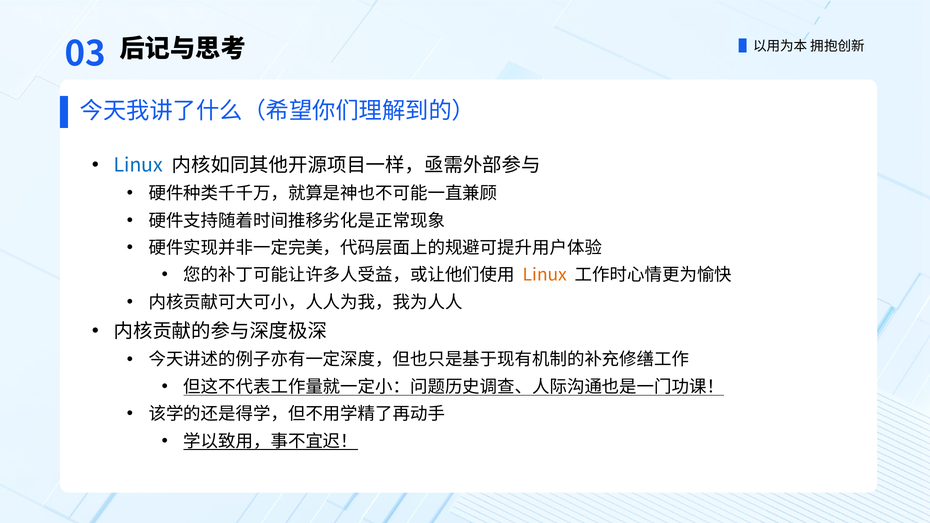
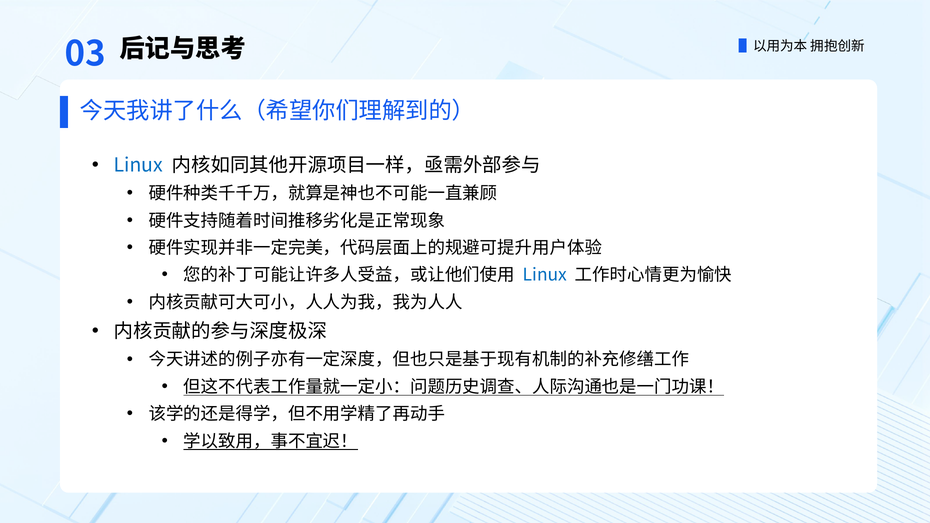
Linux colour: orange -> blue (545, 275)
